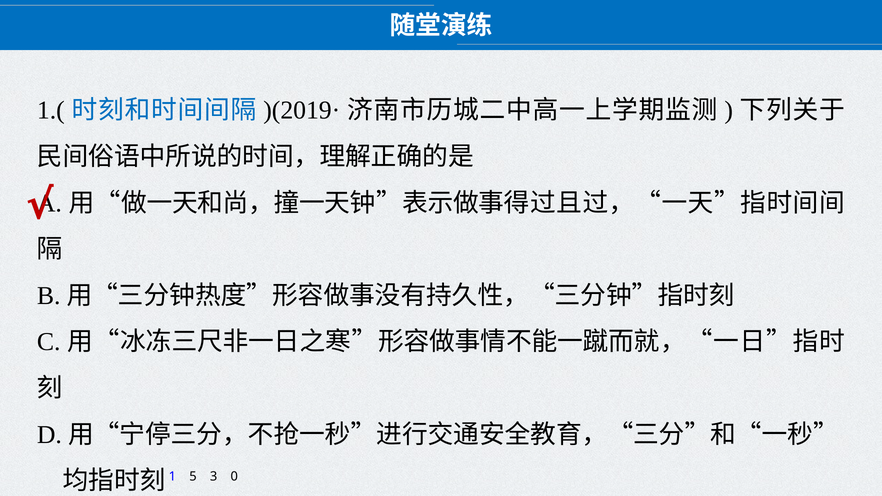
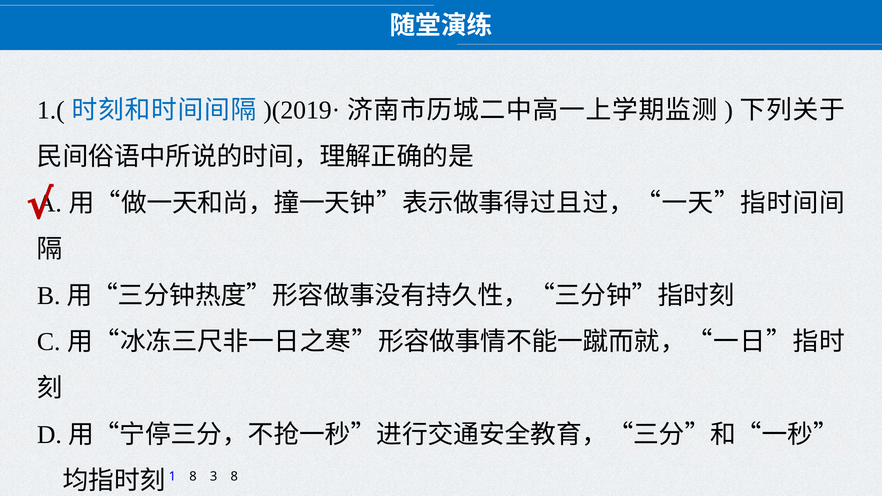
1 5: 5 -> 8 (193, 477)
3 0: 0 -> 8 (234, 477)
